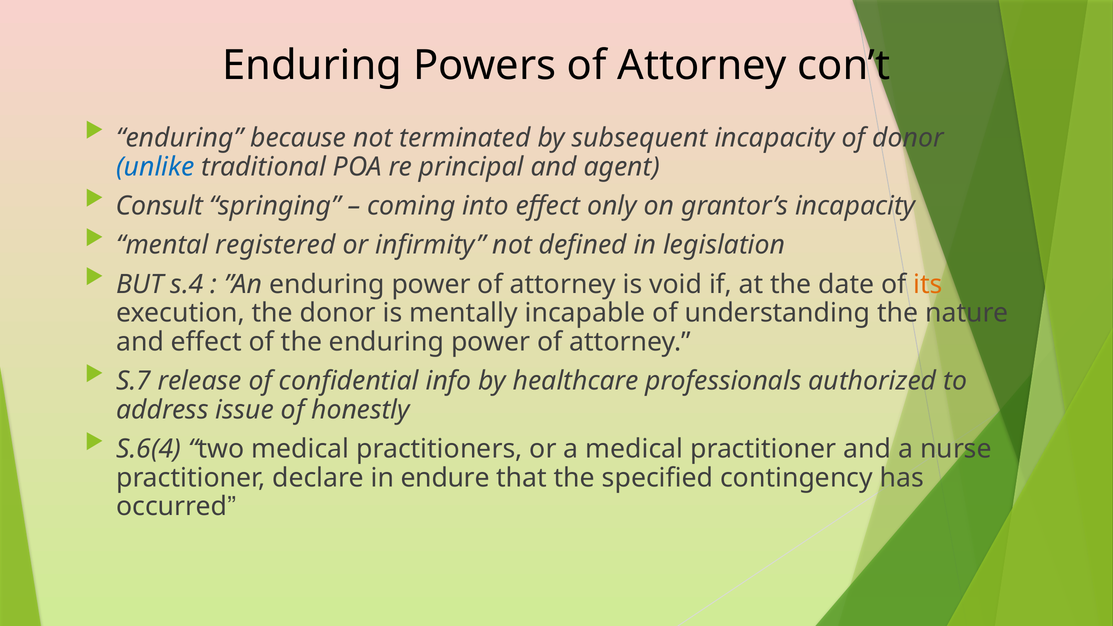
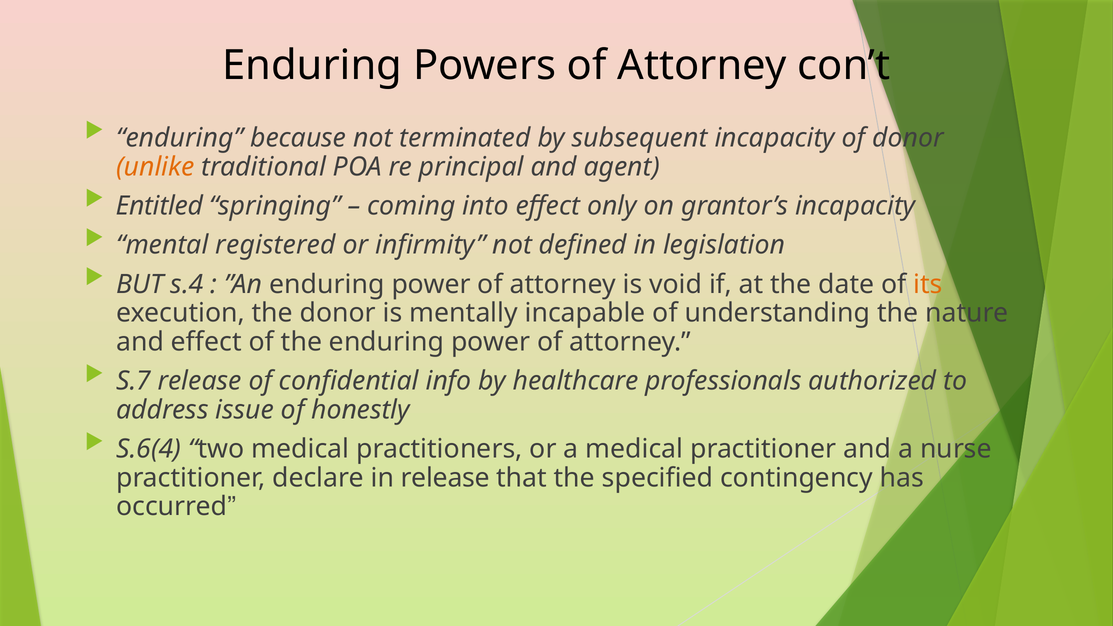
unlike colour: blue -> orange (155, 167)
Consult: Consult -> Entitled (159, 206)
in endure: endure -> release (445, 478)
